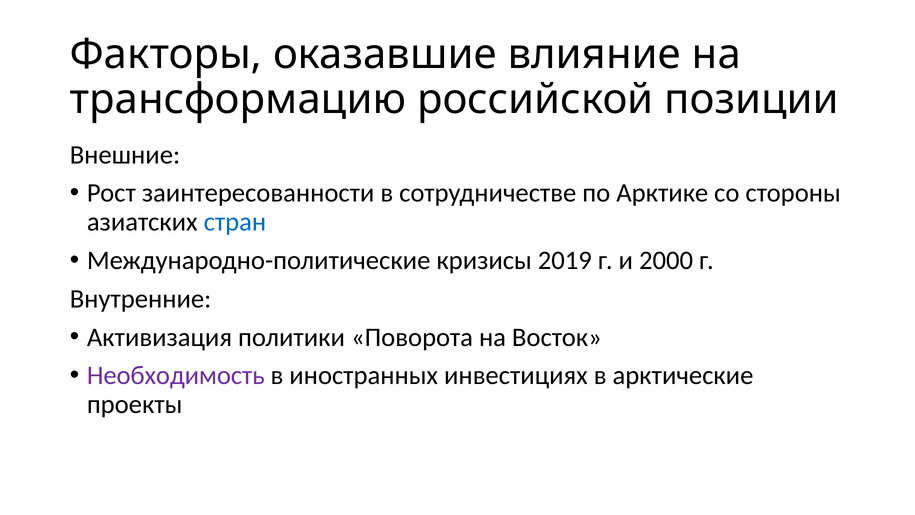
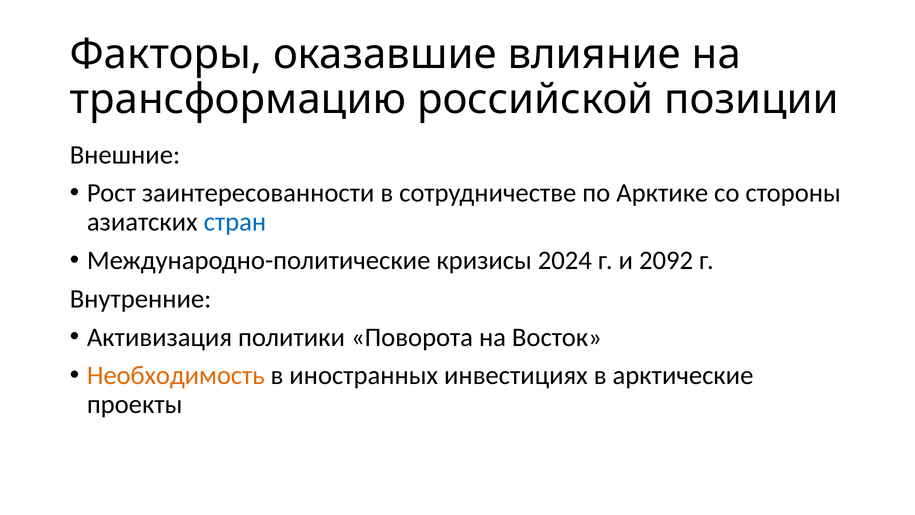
2019: 2019 -> 2024 (565, 260)
2000: 2000 -> 2092 (666, 260)
Необходимость colour: purple -> orange (176, 375)
